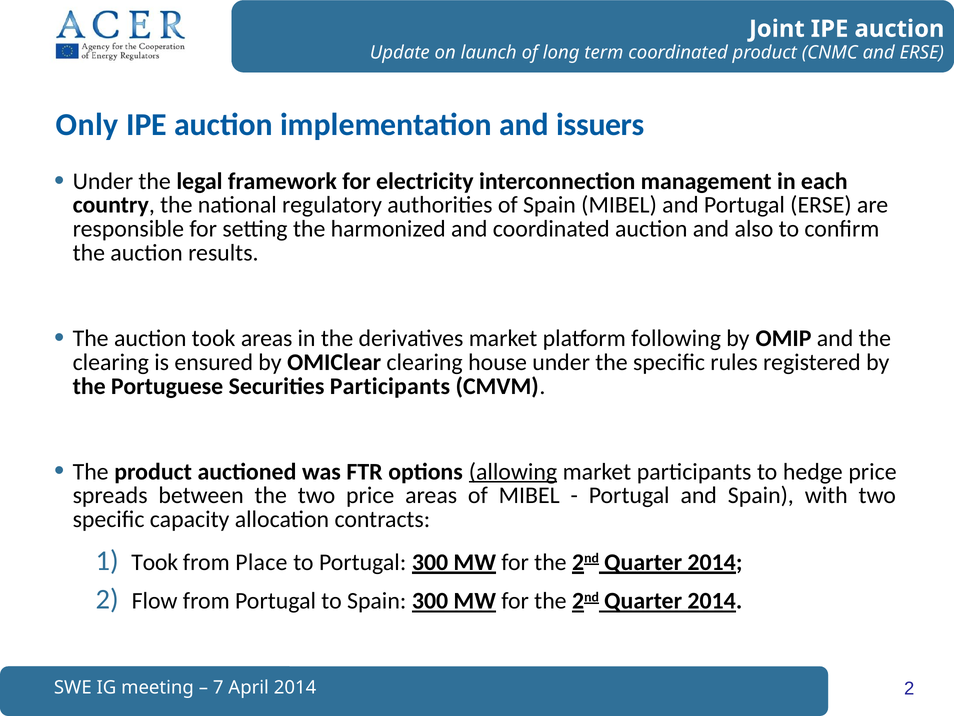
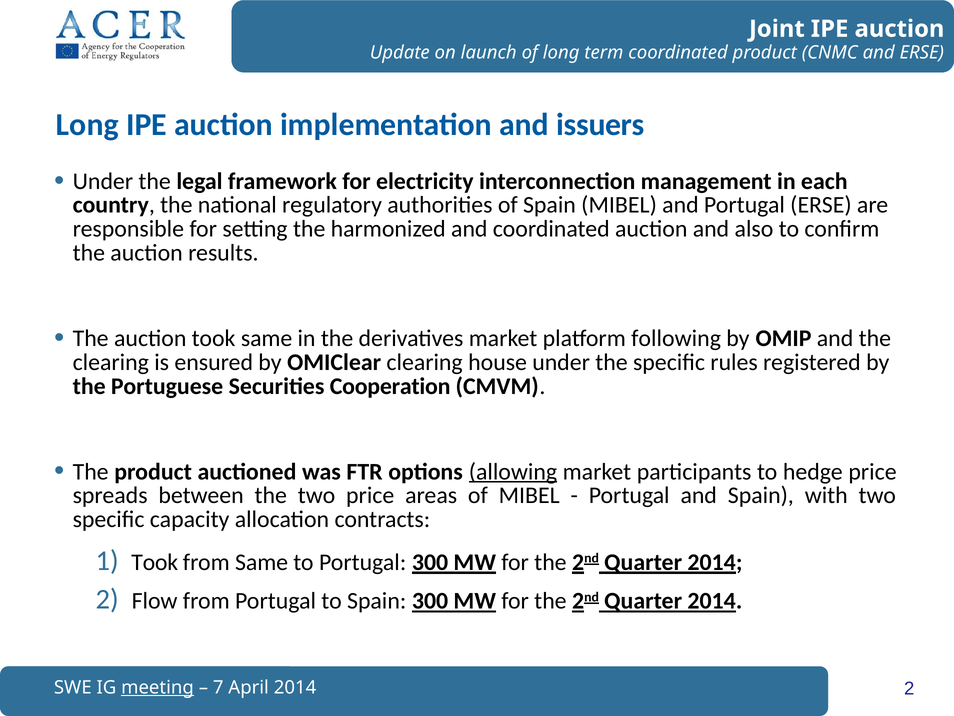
Only: Only -> Long (87, 124)
took areas: areas -> same (267, 338)
Securities Participants: Participants -> Cooperation (390, 386)
from Place: Place -> Same (262, 562)
meeting underline: none -> present (158, 687)
